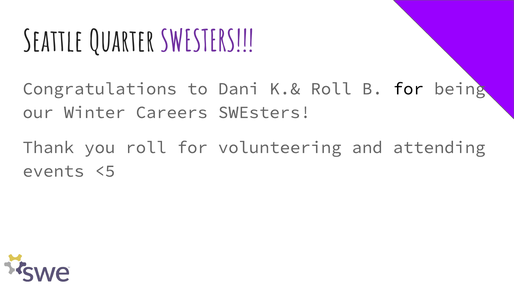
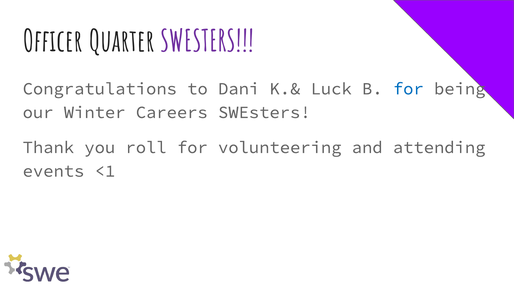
Seattle: Seattle -> Officer (53, 42)
K.& Roll: Roll -> Luck (331, 89)
for colour: black -> blue (408, 89)
<5: <5 -> <1 (105, 171)
